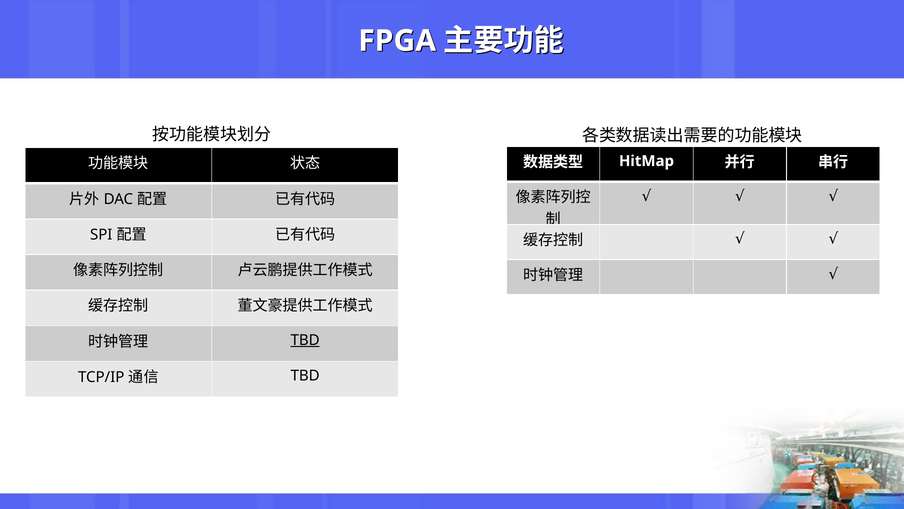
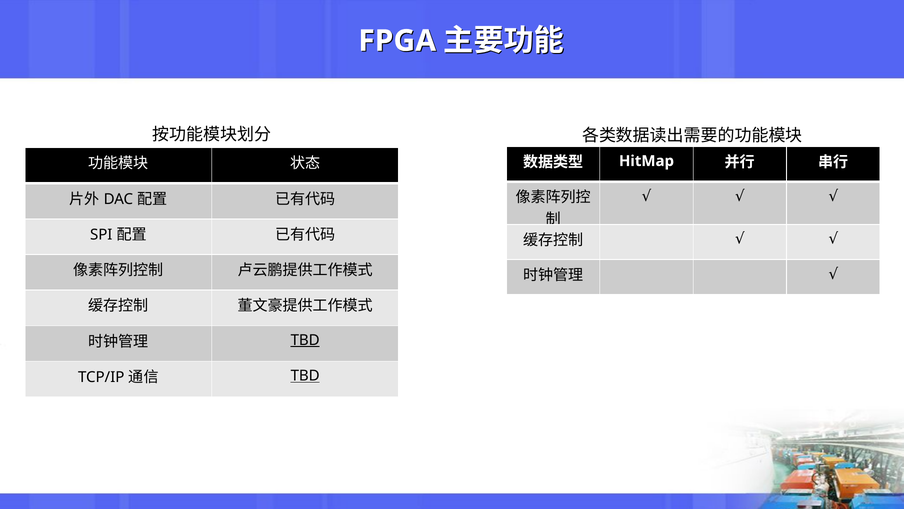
TBD underline: none -> present (305, 375)
